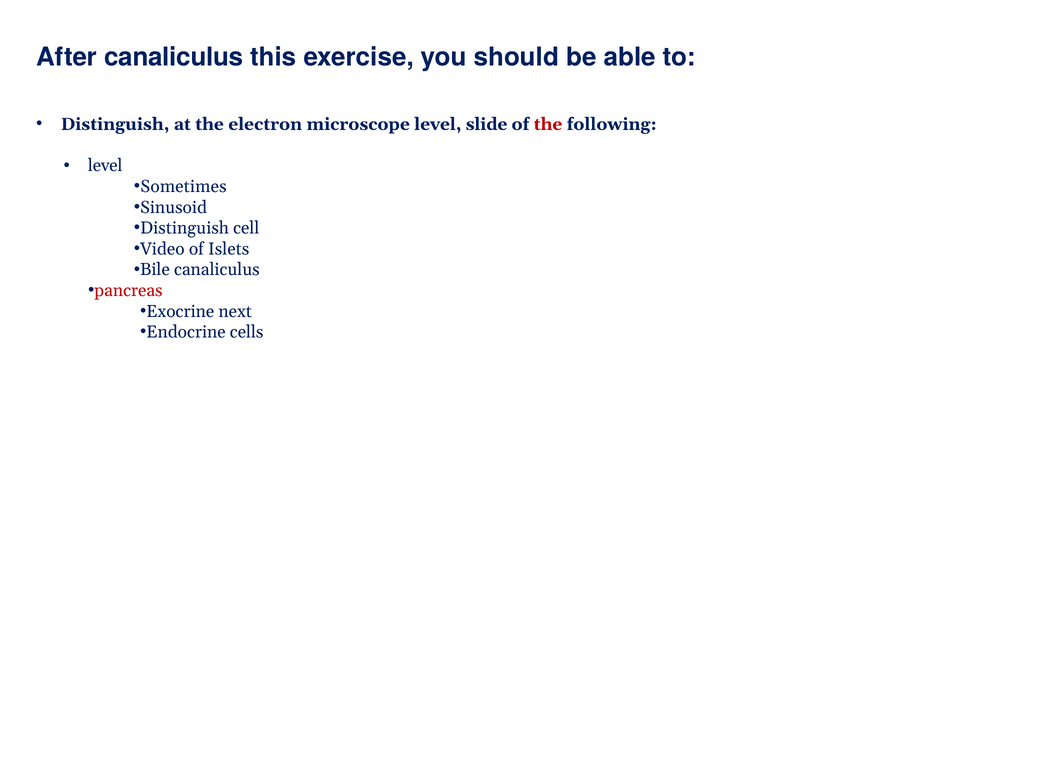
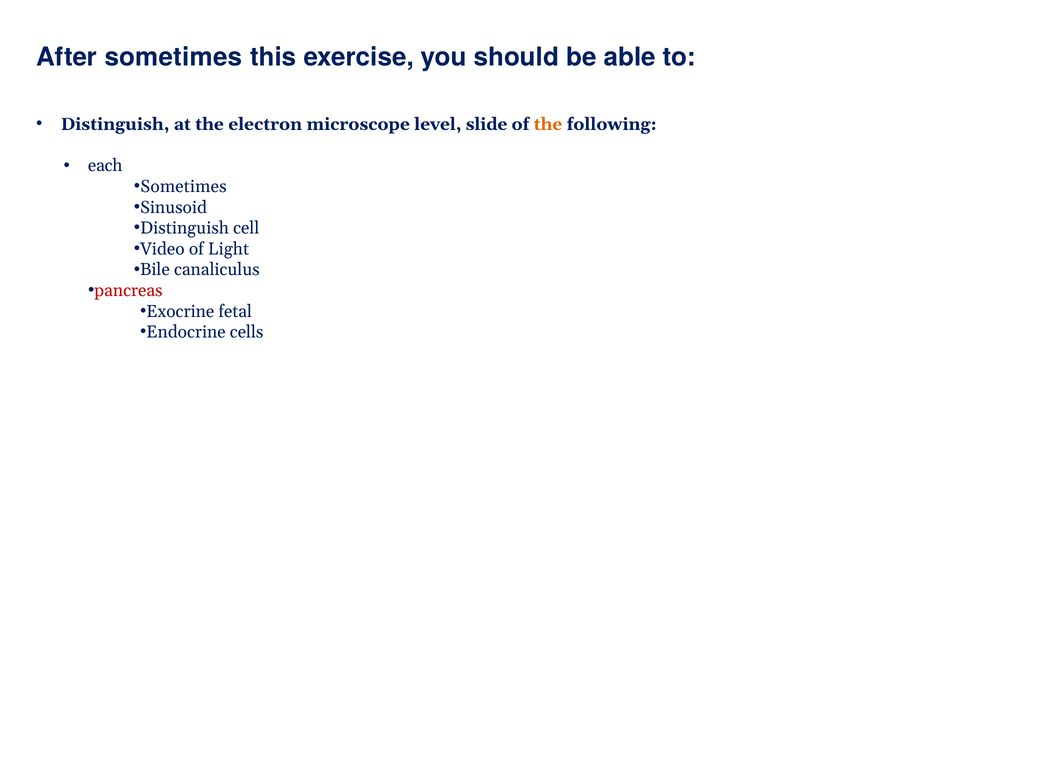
After canaliculus: canaliculus -> sometimes (173, 57)
the colour: red -> orange (548, 124)
level: level -> each (105, 166)
Islets: Islets -> Light (229, 249)
next: next -> fetal (235, 311)
